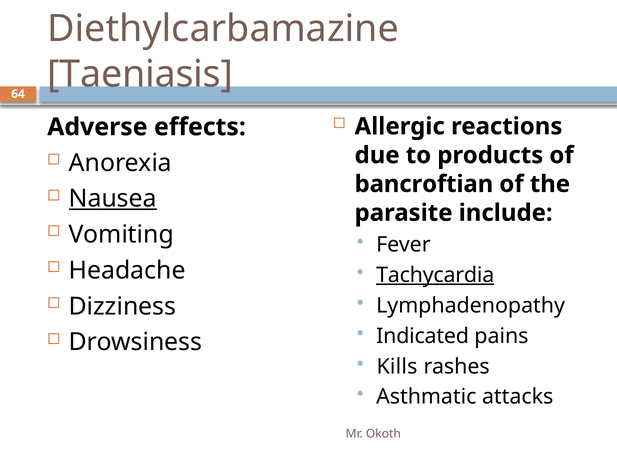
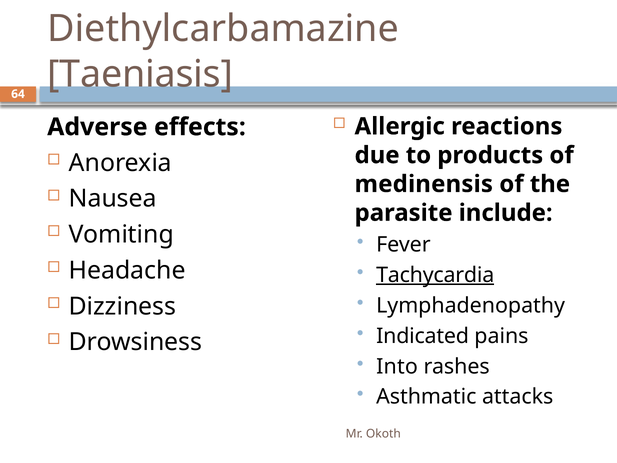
bancroftian: bancroftian -> medinensis (424, 184)
Nausea underline: present -> none (113, 199)
Kills: Kills -> Into (397, 366)
